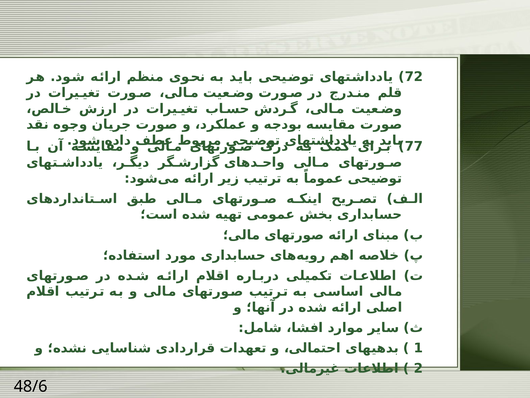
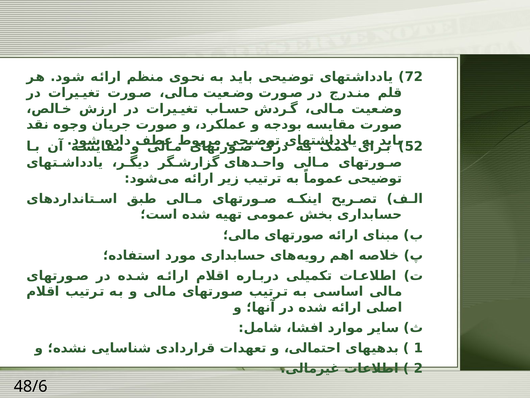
77: 77 -> 52 (414, 146)
